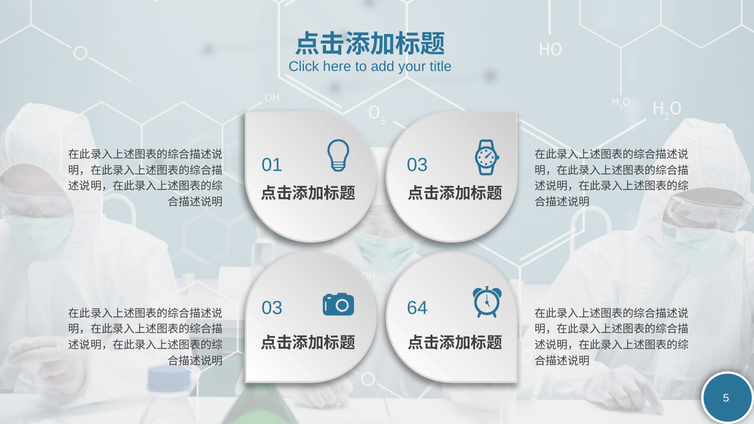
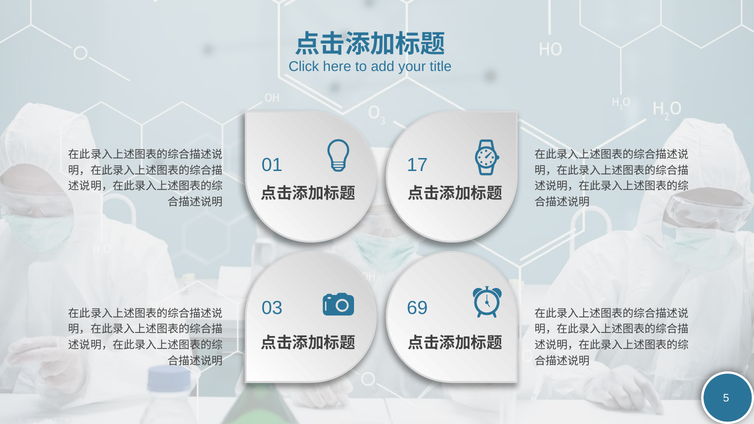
01 03: 03 -> 17 (417, 165)
64: 64 -> 69 (417, 308)
